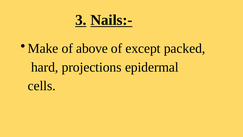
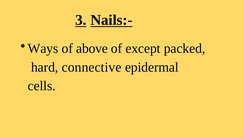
Make: Make -> Ways (43, 48)
projections: projections -> connective (92, 67)
